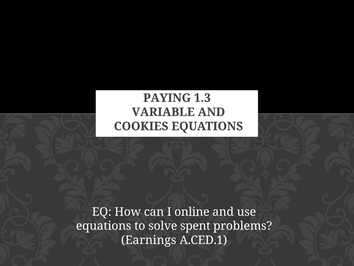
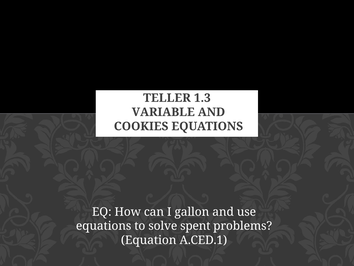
PAYING: PAYING -> TELLER (167, 98)
online: online -> gallon (192, 211)
Earnings: Earnings -> Equation (149, 240)
